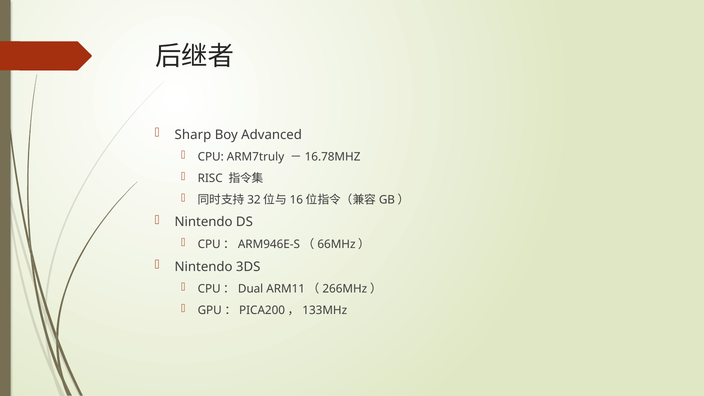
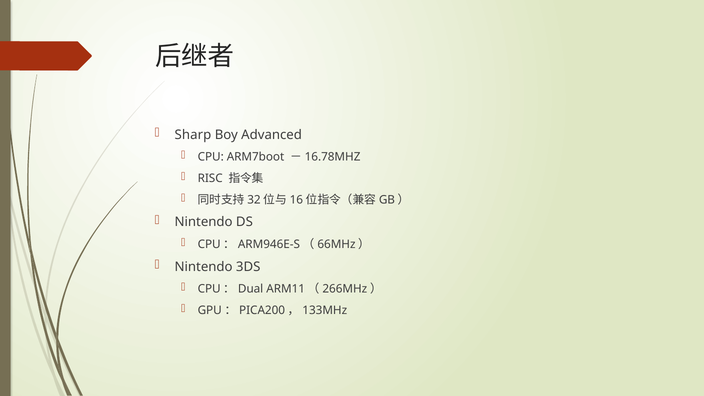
ARM7truly: ARM7truly -> ARM7boot (256, 157)
